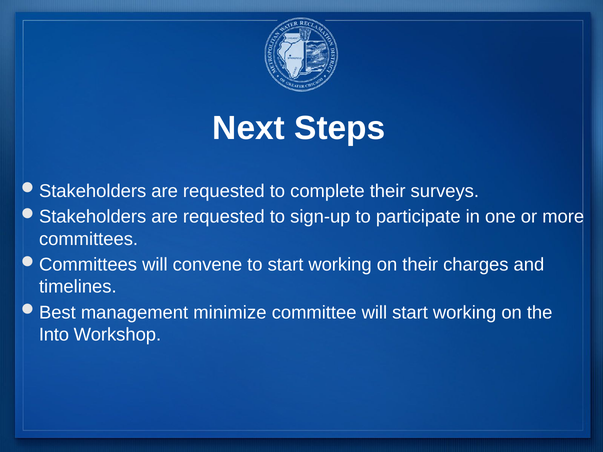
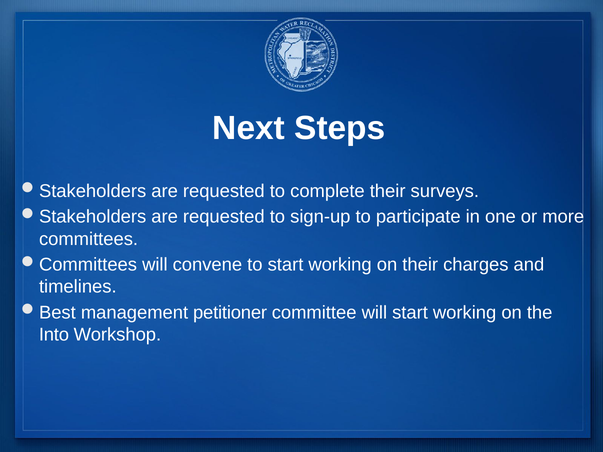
minimize: minimize -> petitioner (230, 313)
